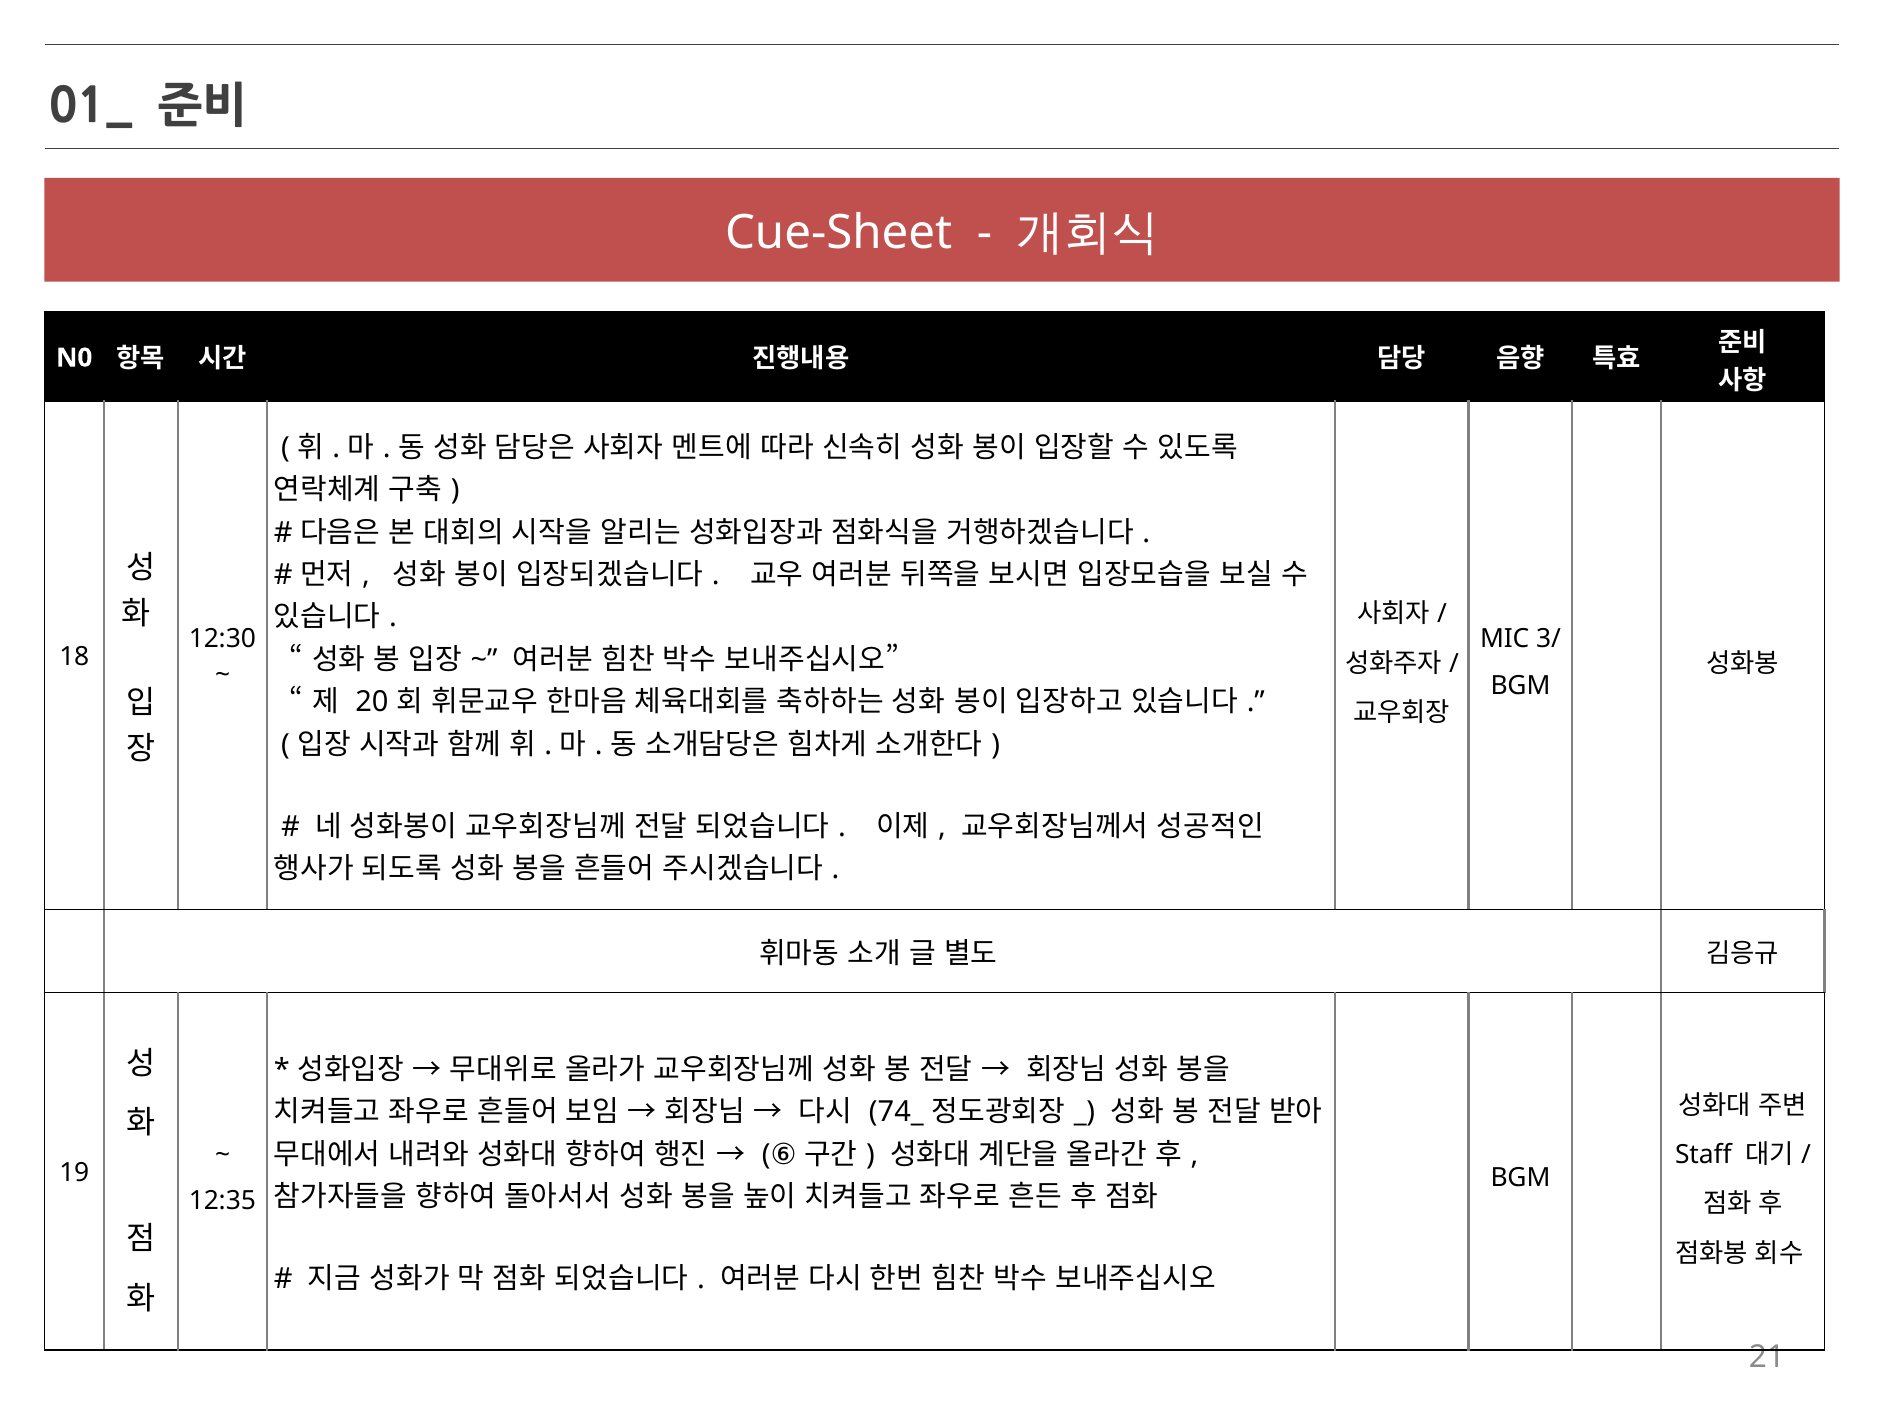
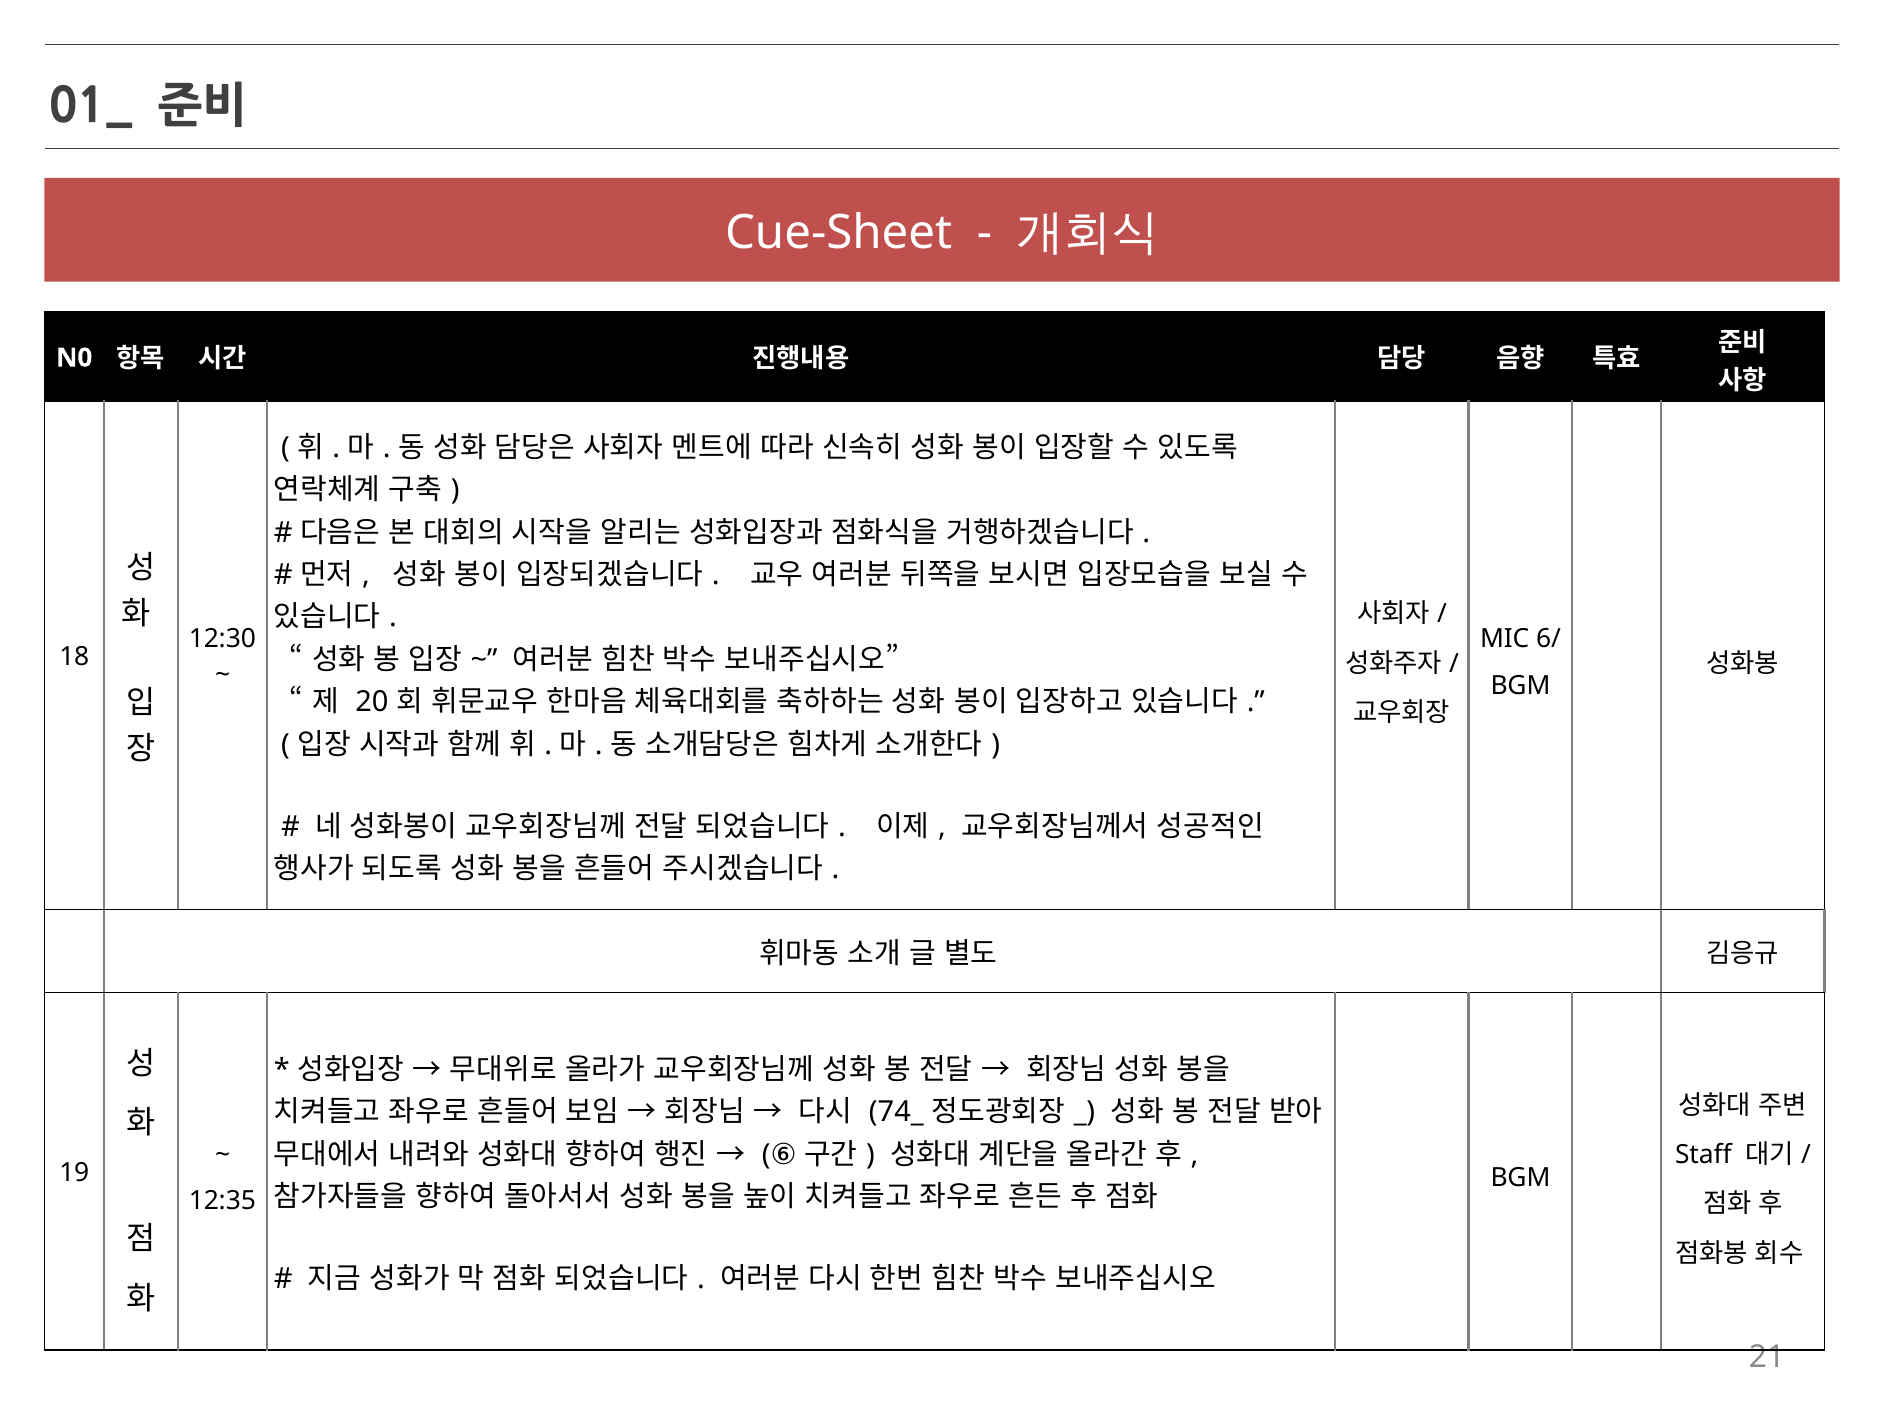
3/: 3/ -> 6/ (1549, 639)
